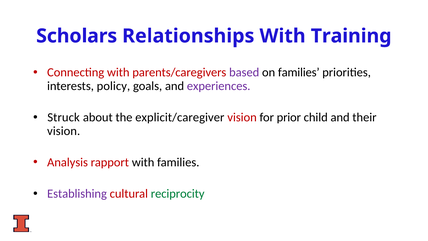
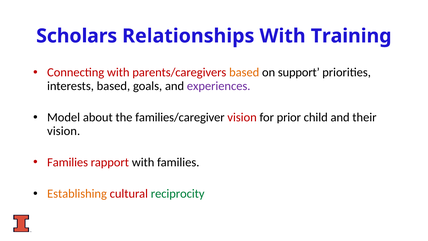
based colour: purple -> orange (244, 72)
on families: families -> support (299, 72)
interests policy: policy -> based (113, 86)
Struck: Struck -> Model (64, 117)
explicit/caregiver: explicit/caregiver -> families/caregiver (180, 117)
Analysis: Analysis -> Families (68, 162)
Establishing colour: purple -> orange (77, 194)
